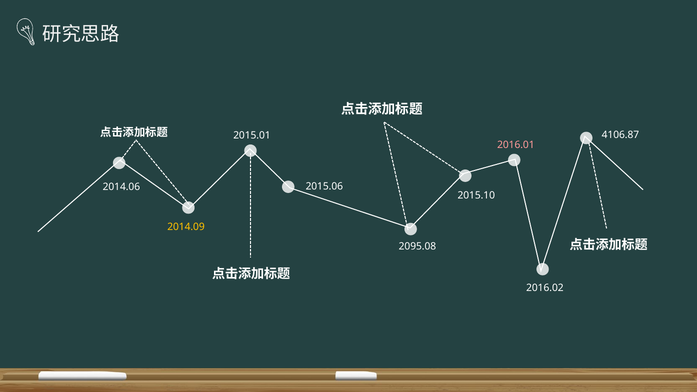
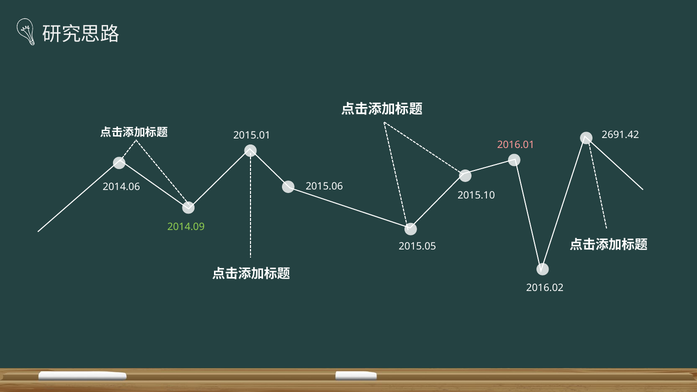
4106.87: 4106.87 -> 2691.42 (620, 135)
2014.09 colour: yellow -> light green (186, 227)
2095.08: 2095.08 -> 2015.05 (417, 247)
